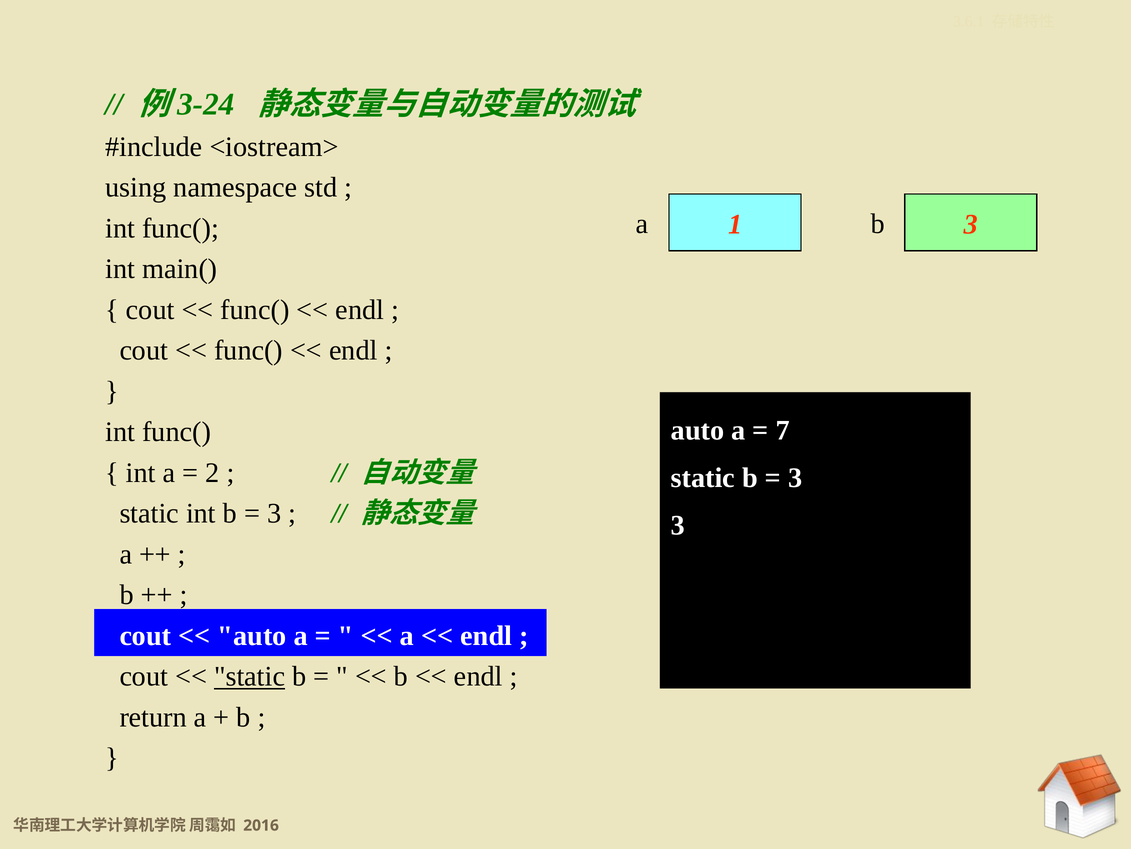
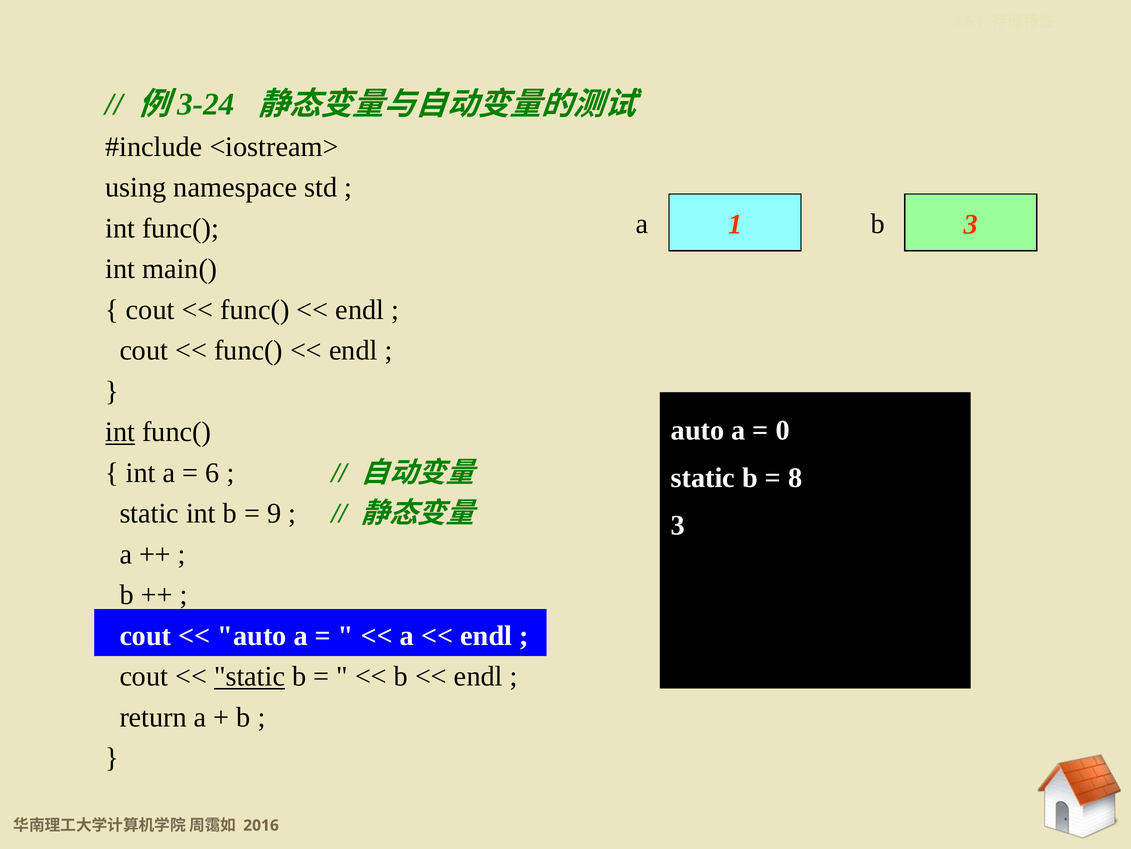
7: 7 -> 0 (783, 430)
int underline: none -> present (120, 432)
2: 2 -> 6 (212, 472)
3: 3 -> 8 (795, 477)
3: 3 -> 9 (274, 513)
